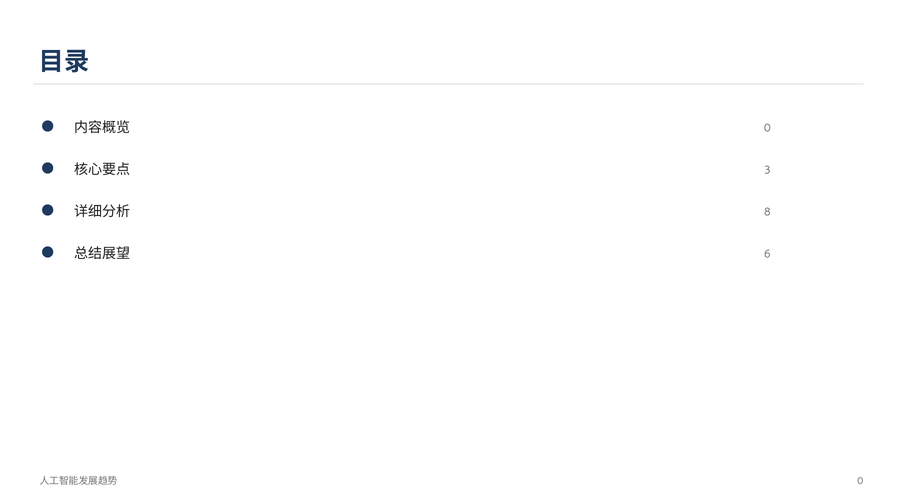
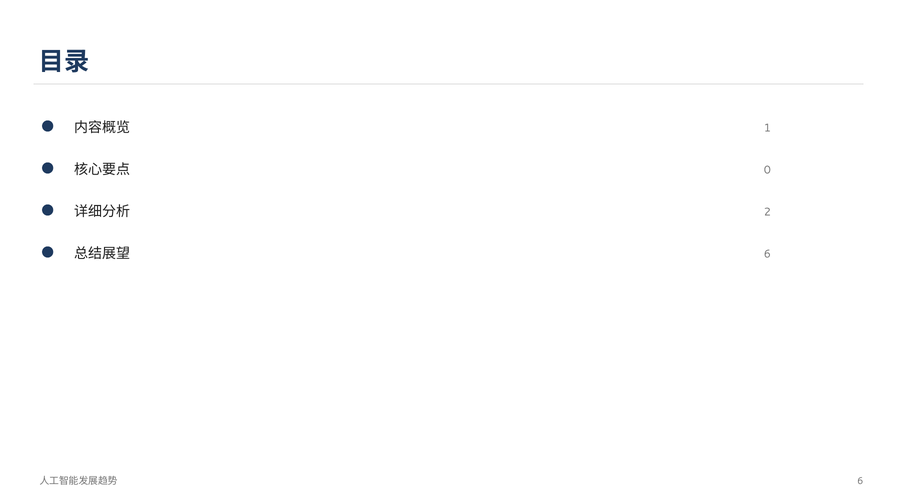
0: 0 -> 1 (767, 128)
3: 3 -> 0 (767, 170)
8: 8 -> 2 (767, 212)
0: 0 -> 6 (860, 482)
